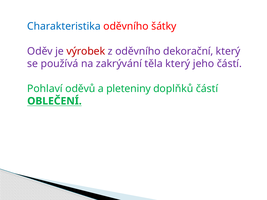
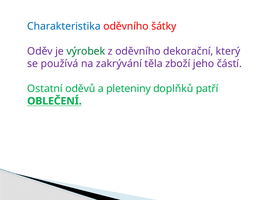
výrobek colour: red -> green (86, 51)
těla který: který -> zboží (178, 64)
Pohlaví: Pohlaví -> Ostatní (45, 89)
doplňků částí: částí -> patří (207, 89)
